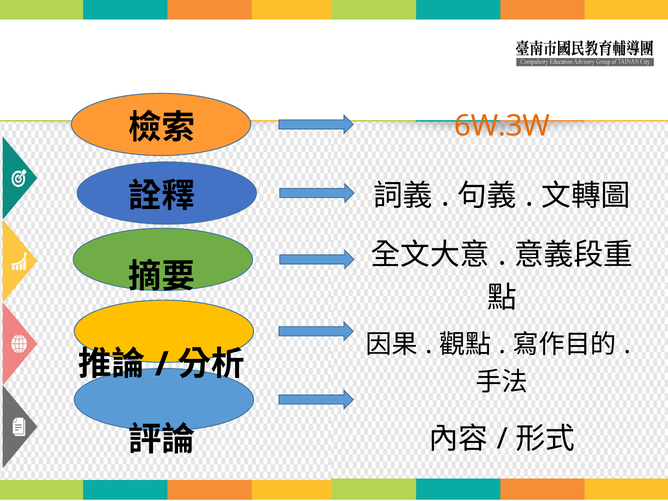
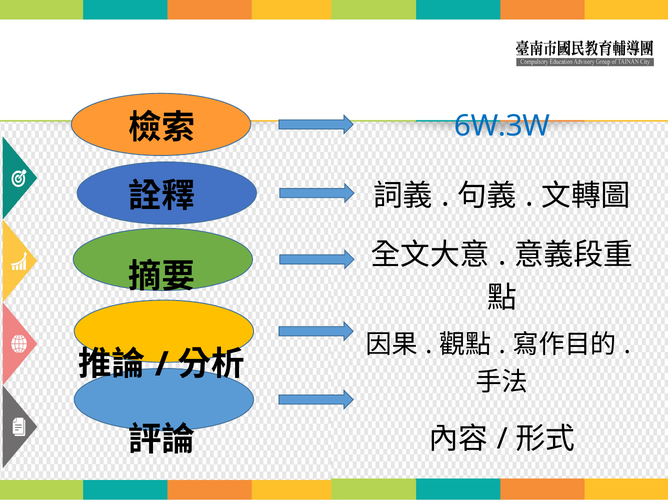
6W.3W colour: orange -> blue (502, 126)
